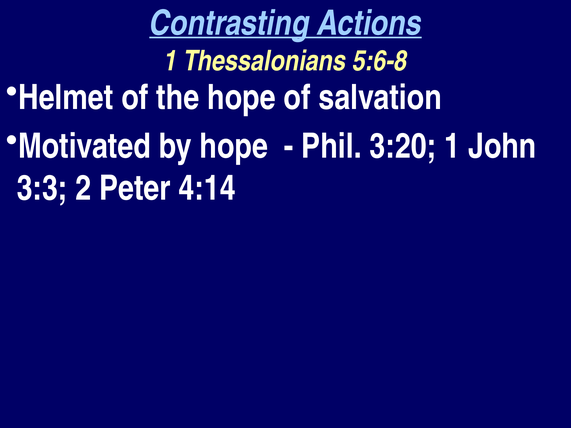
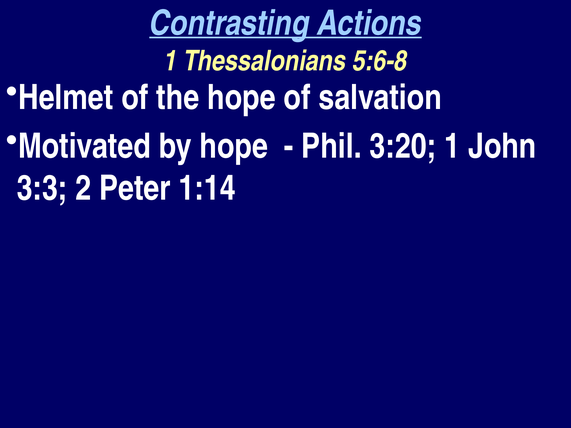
4:14: 4:14 -> 1:14 (207, 188)
